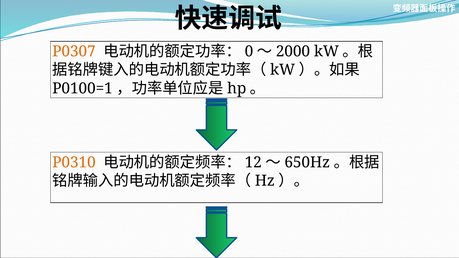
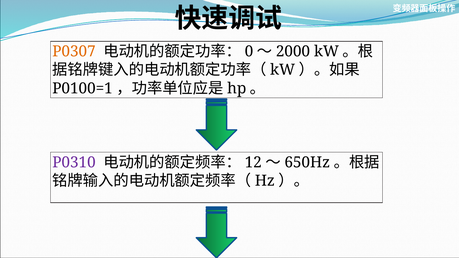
P0310 colour: orange -> purple (74, 163)
